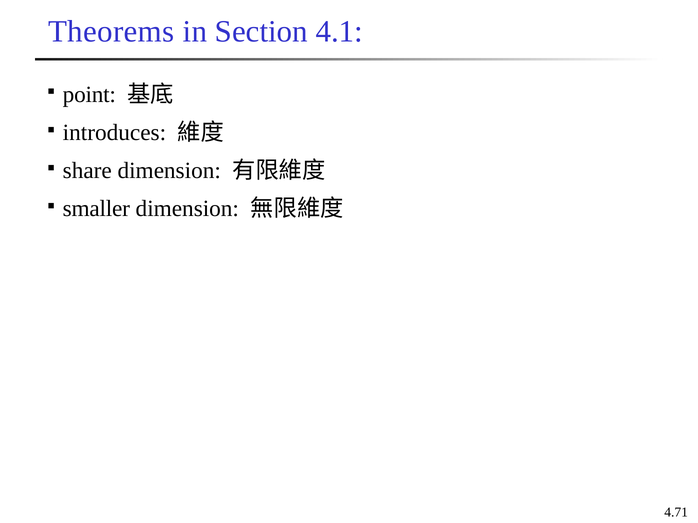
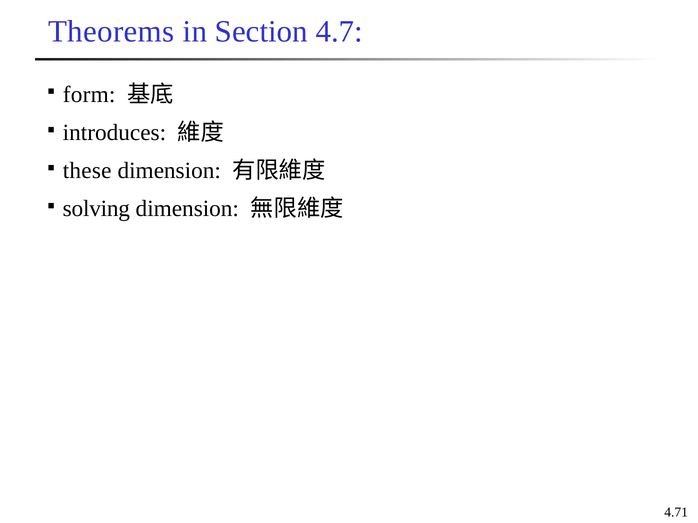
4.1: 4.1 -> 4.7 (339, 32)
point: point -> form (89, 94)
share: share -> these (87, 171)
smaller: smaller -> solving (96, 209)
